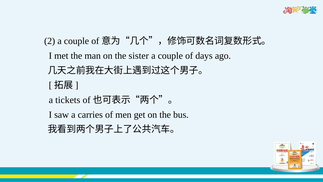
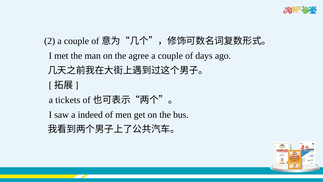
sister: sister -> agree (139, 56)
carries: carries -> indeed (90, 114)
